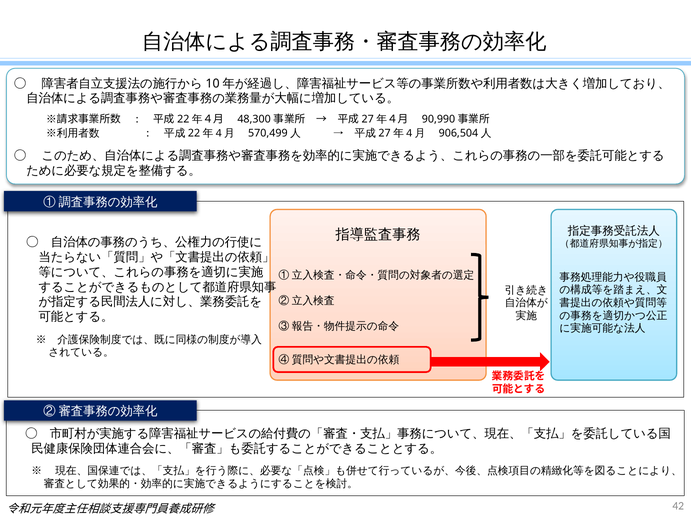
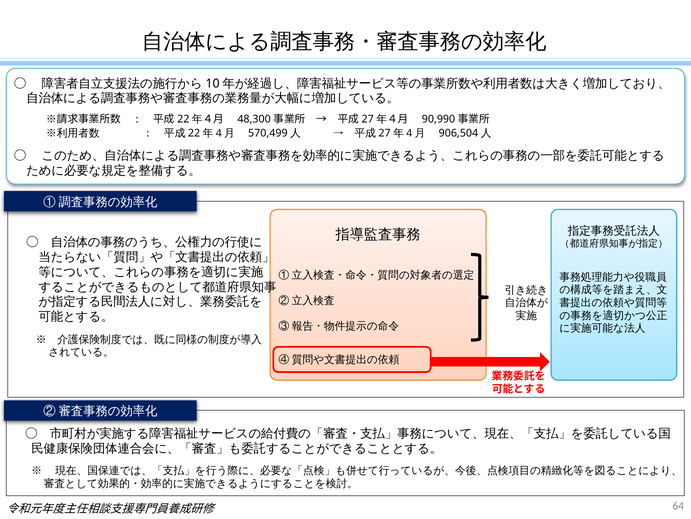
42: 42 -> 64 (678, 505)
